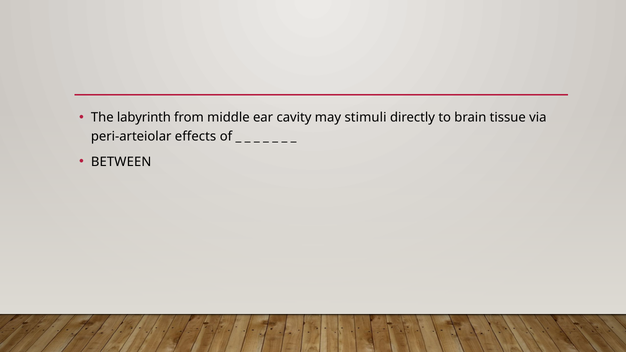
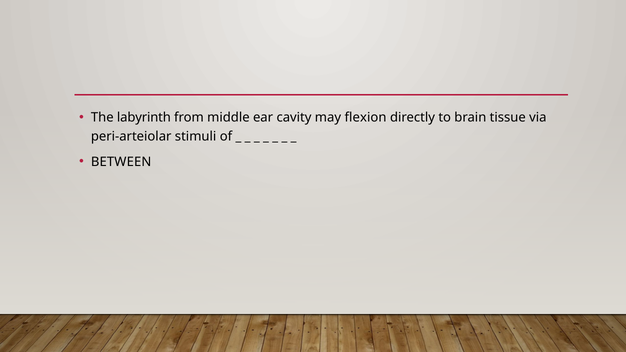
stimuli: stimuli -> flexion (366, 118)
effects: effects -> stimuli (196, 136)
